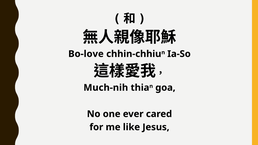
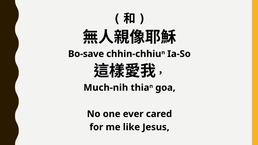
Bo-love: Bo-love -> Bo-save (86, 54)
